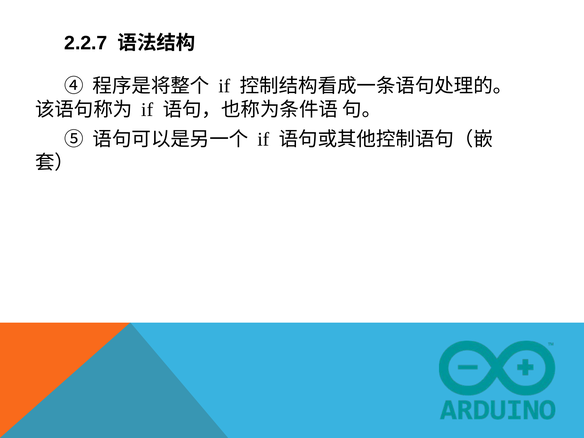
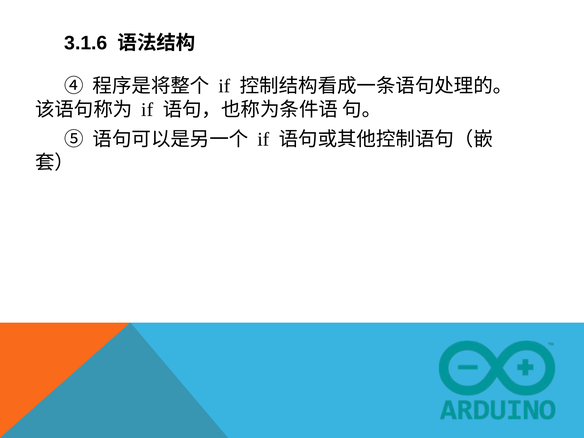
2.2.7: 2.2.7 -> 3.1.6 (86, 43)
